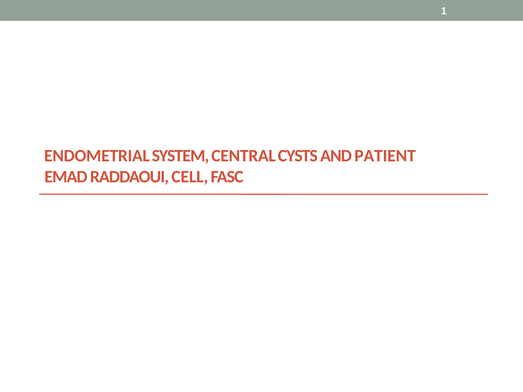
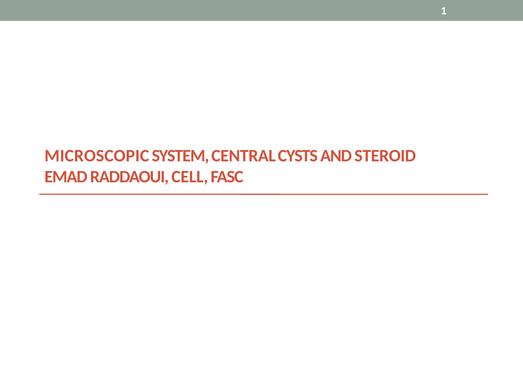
ENDOMETRIAL: ENDOMETRIAL -> MICROSCOPIC (97, 156)
PATIENT: PATIENT -> STEROID (385, 156)
